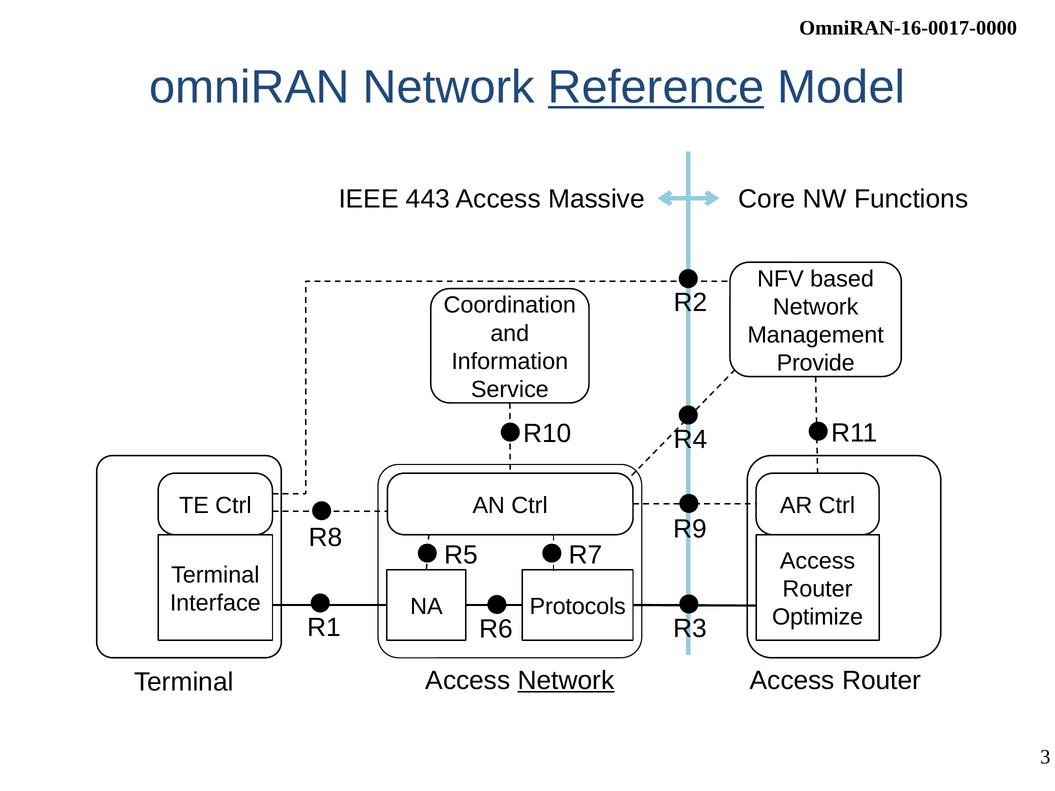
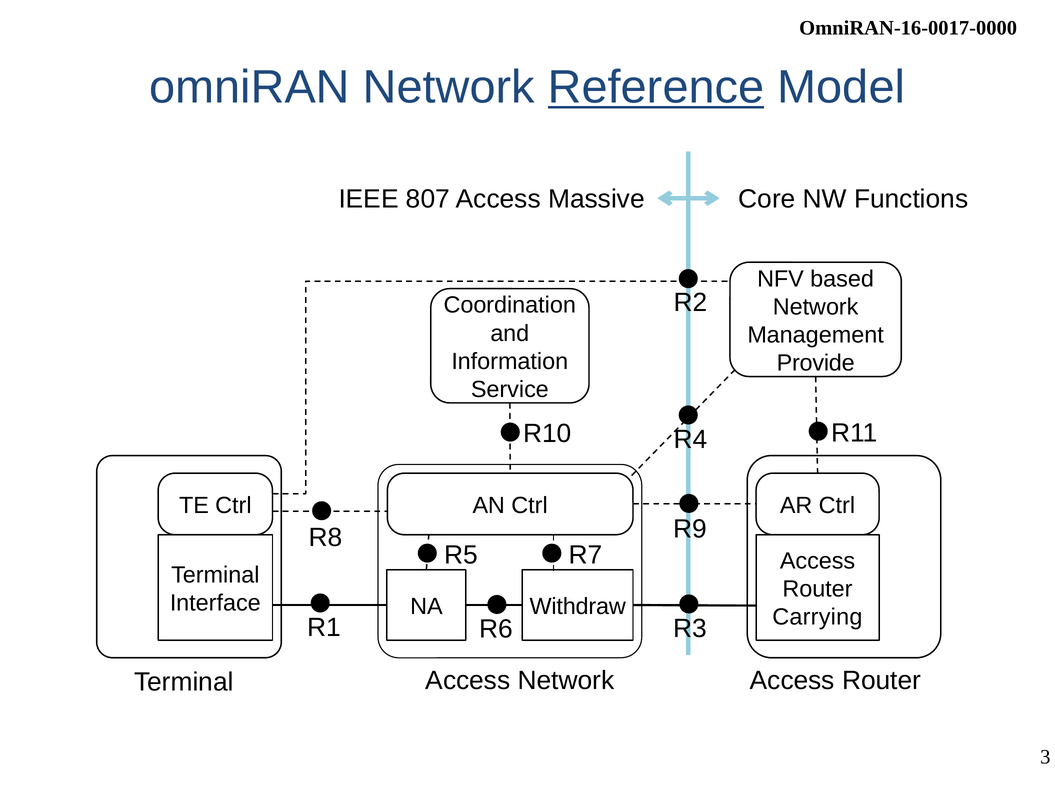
443: 443 -> 807 (428, 199)
Protocols: Protocols -> Withdraw (578, 607)
Optimize: Optimize -> Carrying (817, 617)
Network underline: present -> none (566, 681)
